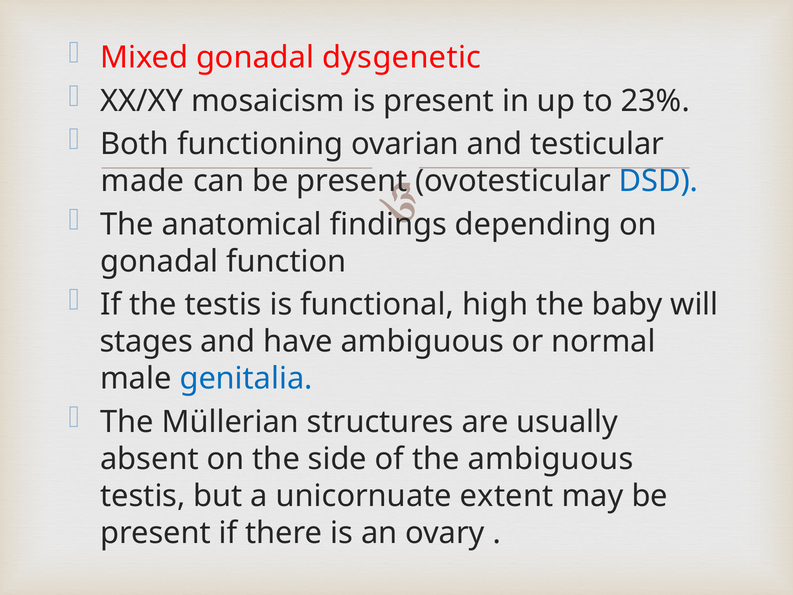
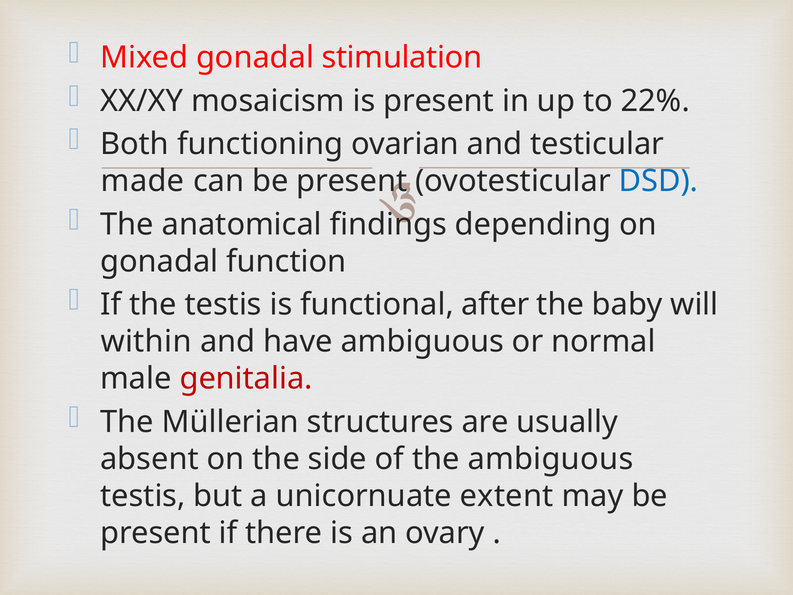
dysgenetic: dysgenetic -> stimulation (402, 58)
23%: 23% -> 22% (655, 101)
high: high -> after (495, 305)
stages: stages -> within (146, 342)
genitalia colour: blue -> red (246, 379)
